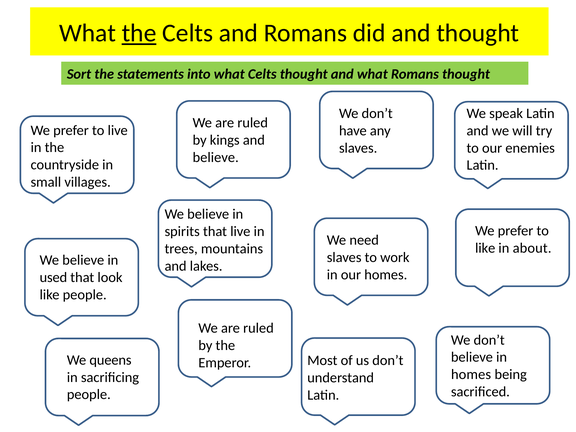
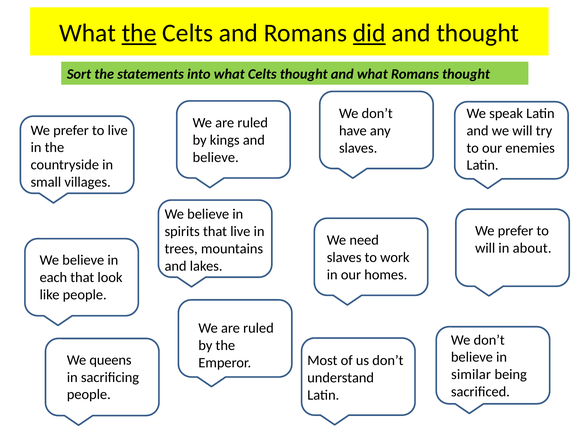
did underline: none -> present (369, 33)
like: like -> will (485, 248)
used: used -> each (53, 277)
homes: homes -> similar (471, 375)
